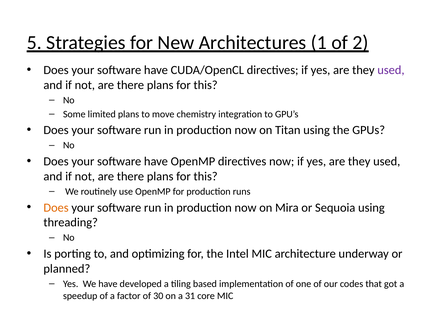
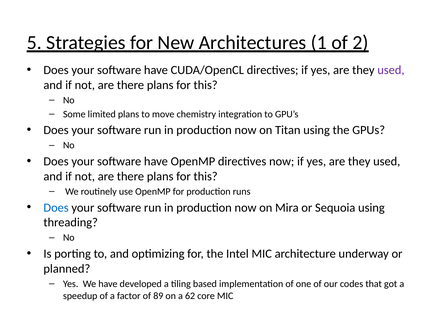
Does colour: orange -> blue (56, 207)
30: 30 -> 89 (158, 295)
31: 31 -> 62 (190, 295)
